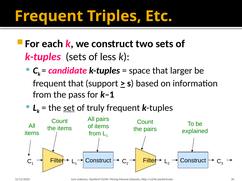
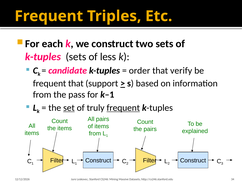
space: space -> order (140, 71)
larger: larger -> verify (181, 71)
frequent underline: none -> present (123, 108)
